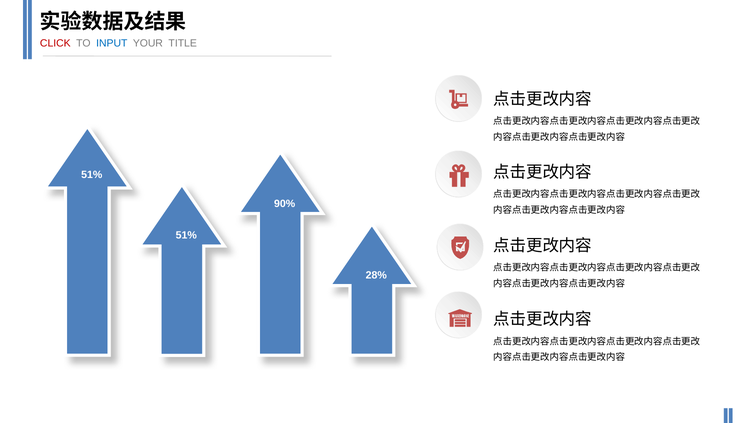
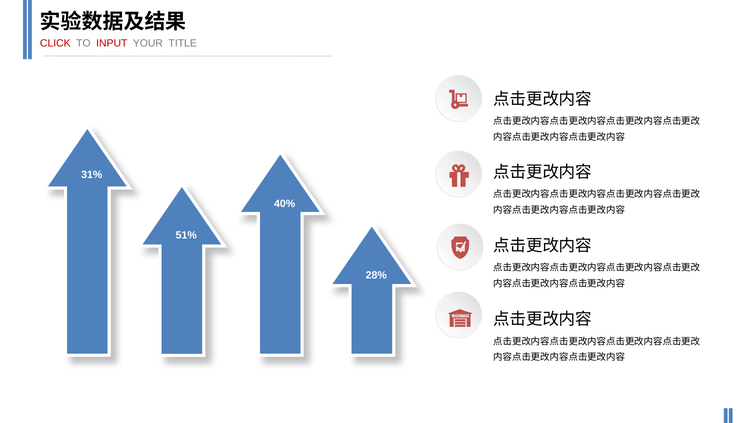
INPUT colour: blue -> red (112, 43)
51%: 51% -> 31% (92, 175)
90%: 90% -> 40% (285, 204)
